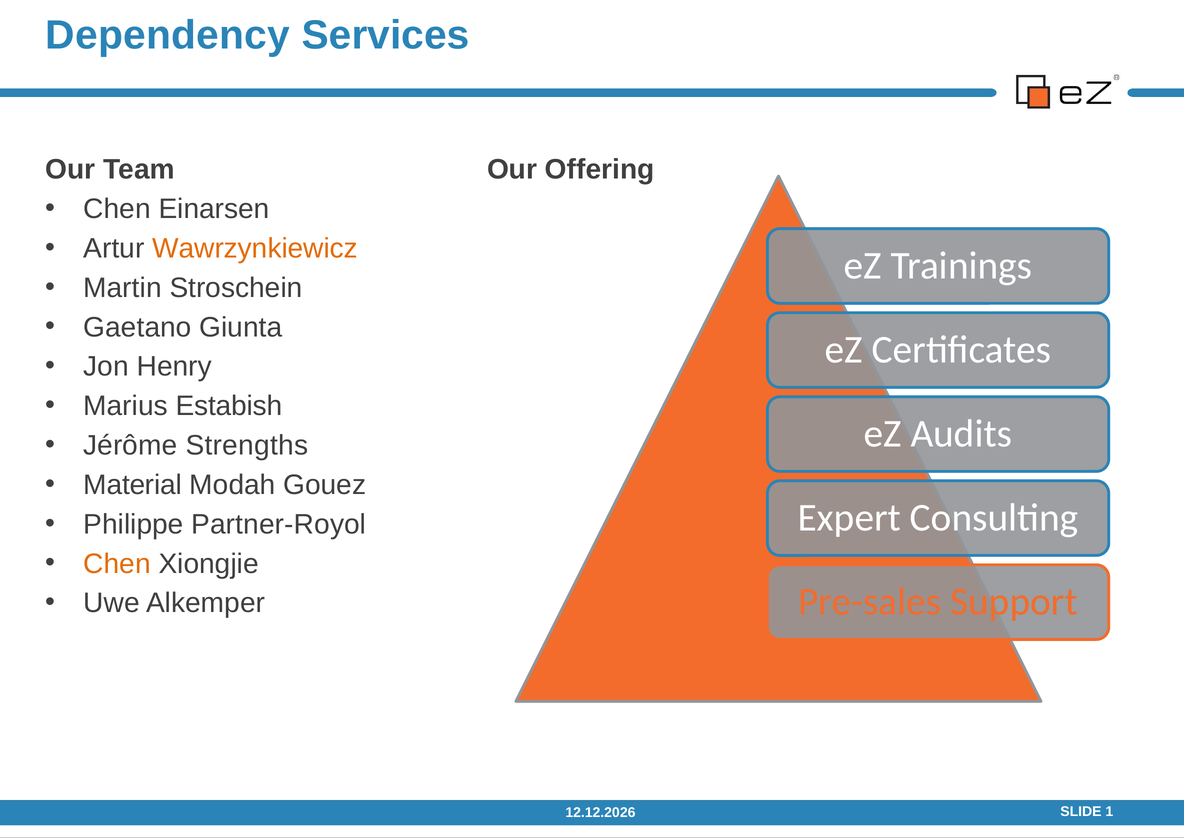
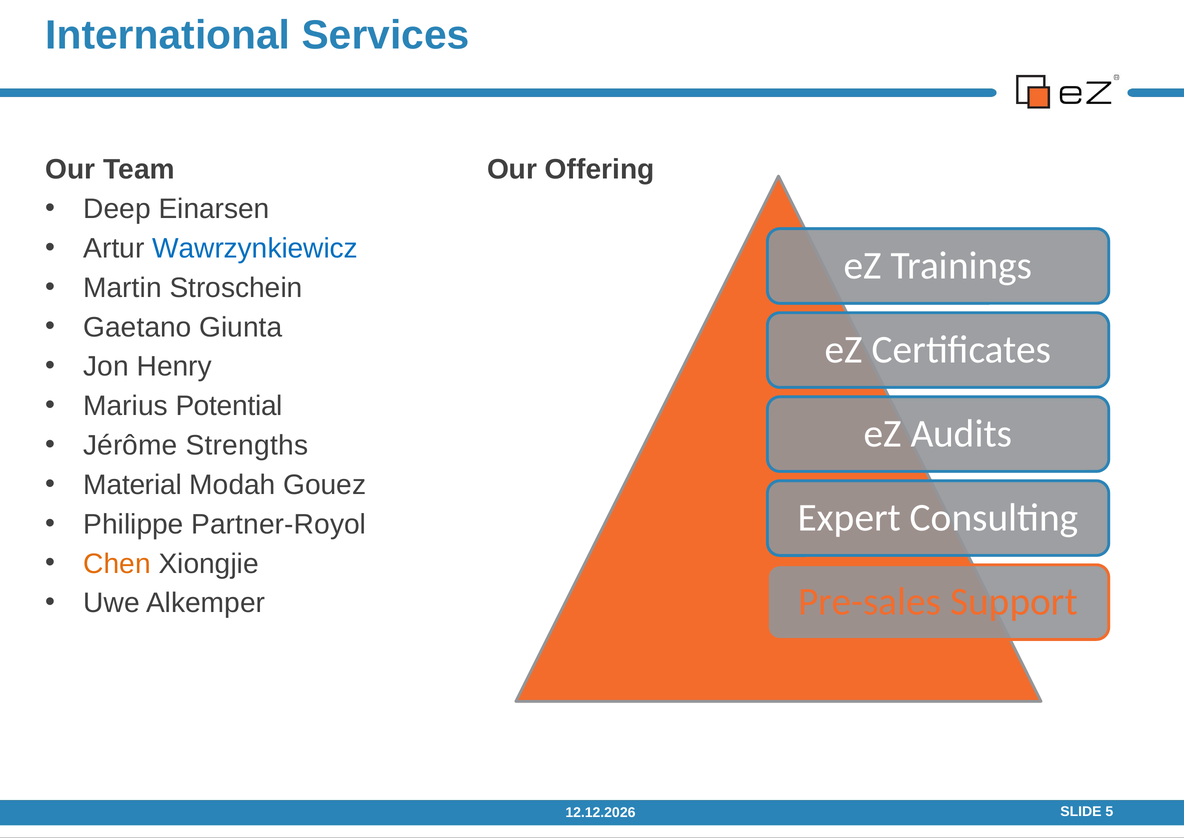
Dependency: Dependency -> International (168, 35)
Chen: Chen -> Deep (117, 209)
Wawrzynkiewicz colour: orange -> blue (255, 248)
Estabish: Estabish -> Potential (229, 406)
1: 1 -> 5 (1109, 811)
